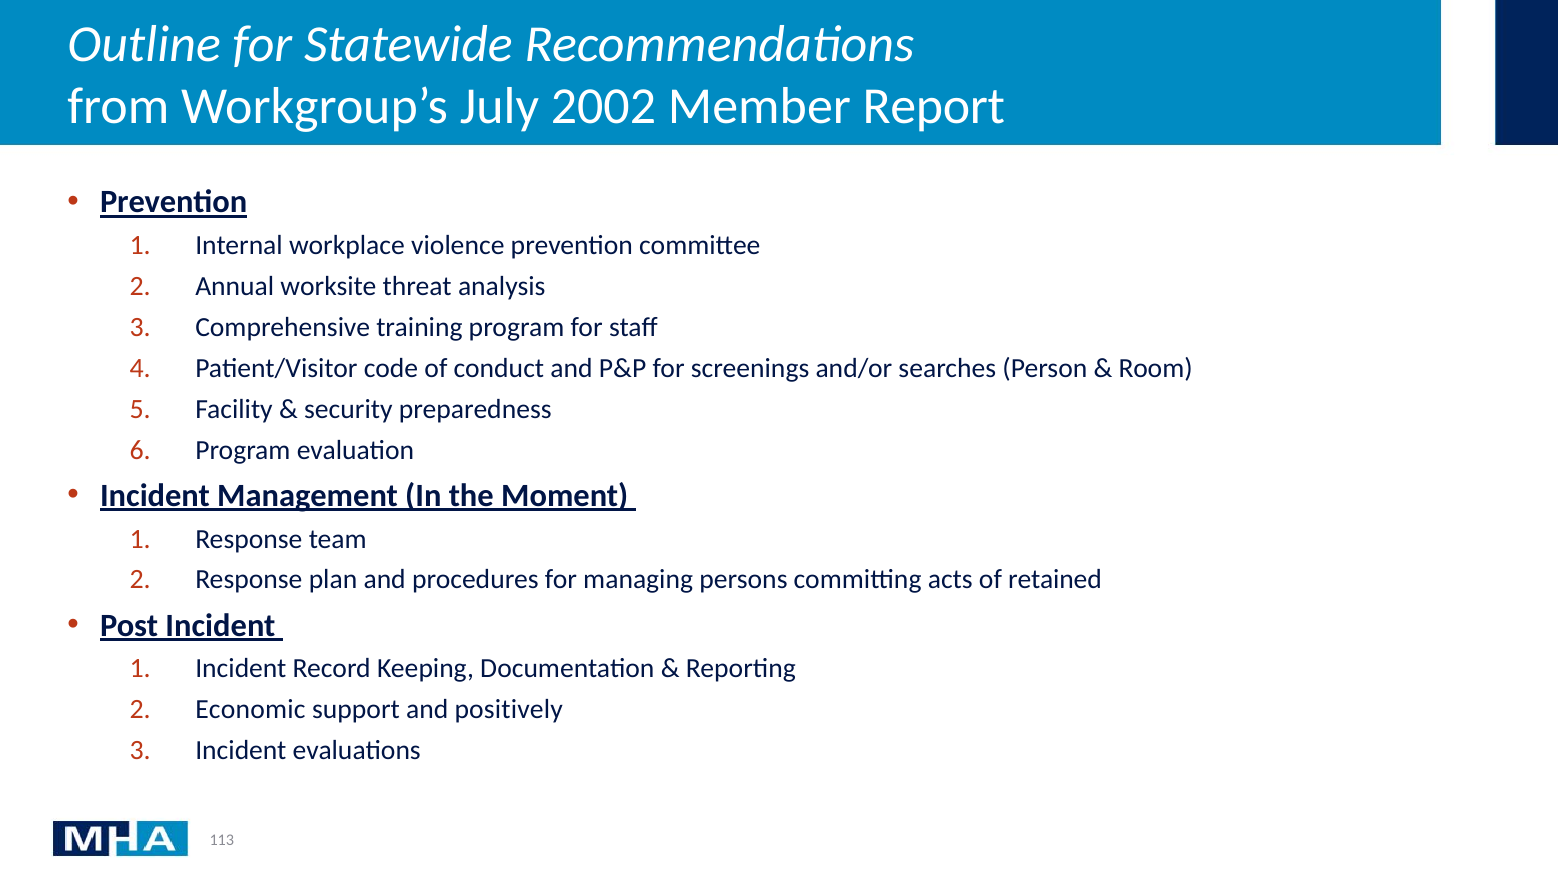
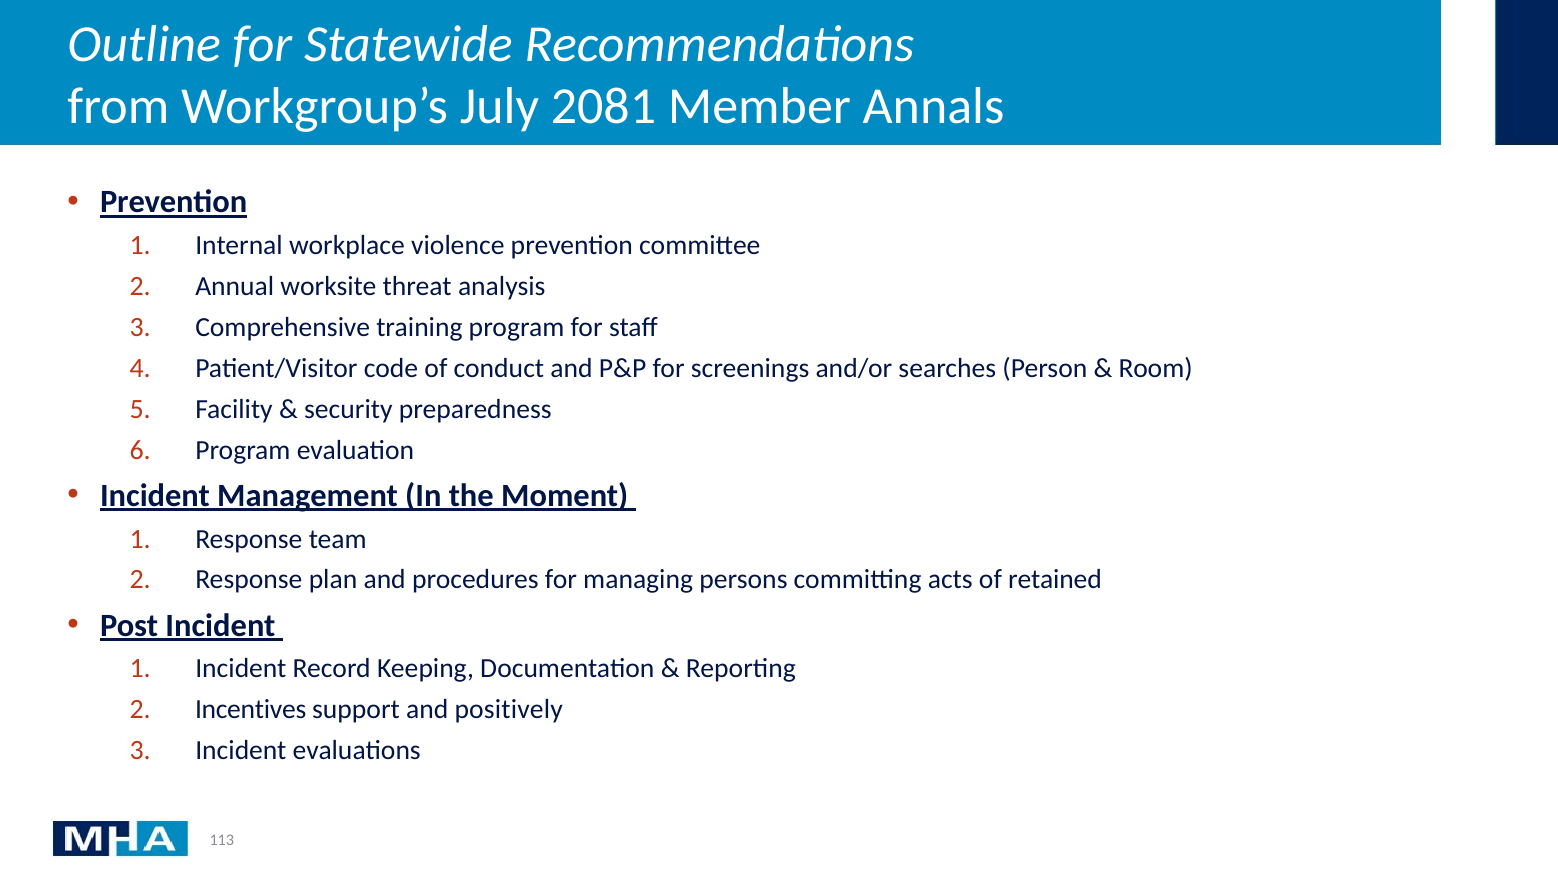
2002: 2002 -> 2081 (603, 107)
Report: Report -> Annals (934, 107)
Economic: Economic -> Incentives (251, 710)
